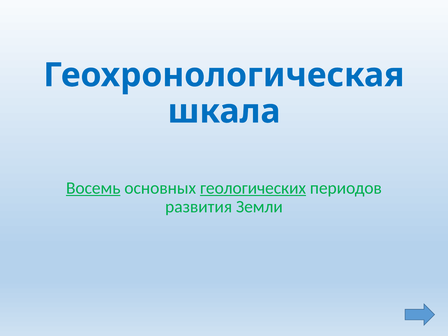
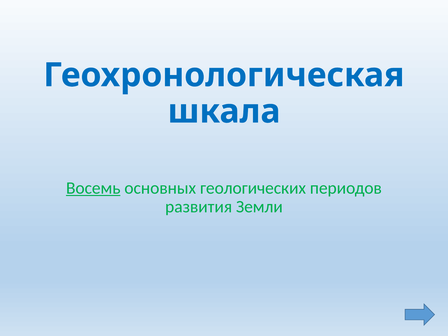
геологических underline: present -> none (253, 188)
